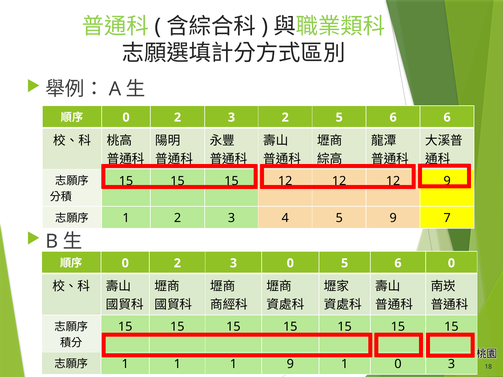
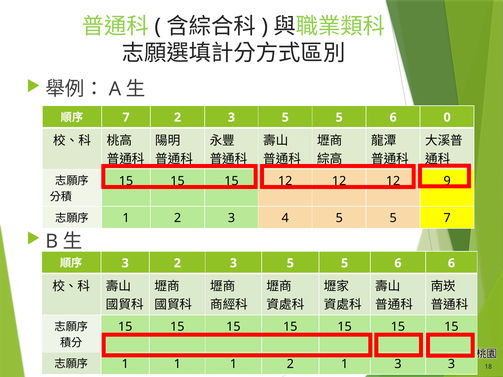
0: 0 -> 7 (126, 118)
2: 2 -> 5 (285, 118)
6 6: 6 -> 0 (447, 118)
4 5 9: 9 -> 5 (393, 218)
0: 0 -> 3 (125, 263)
0: 0 -> 5 (290, 263)
6 0: 0 -> 6 (451, 263)
1 1 9: 9 -> 2 (290, 364)
1 0: 0 -> 3 (398, 364)
